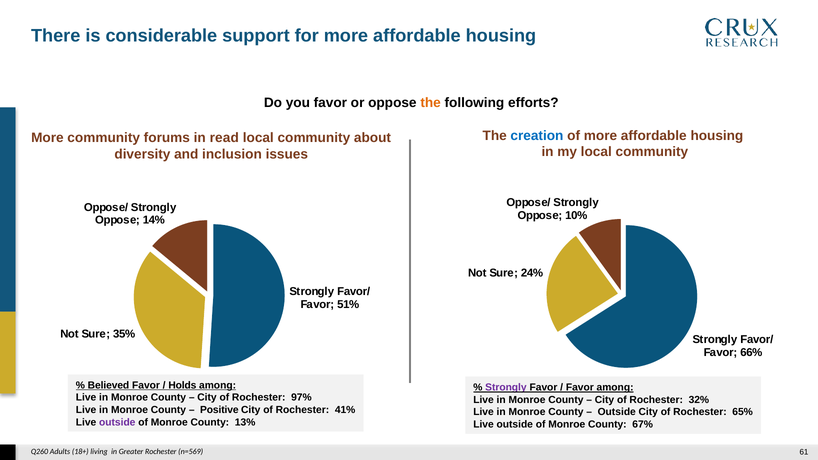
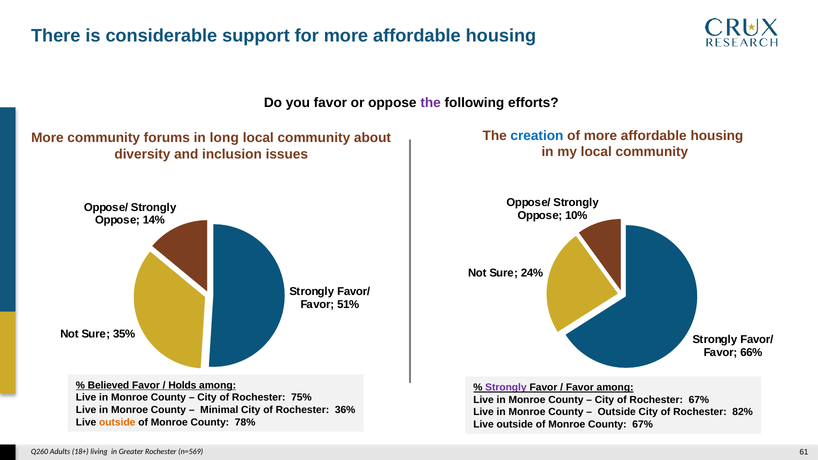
the colour: orange -> purple (431, 103)
read: read -> long (224, 138)
97%: 97% -> 75% (301, 398)
Rochester 32%: 32% -> 67% (699, 400)
Positive: Positive -> Minimal (219, 410)
41%: 41% -> 36% (345, 410)
65%: 65% -> 82% (743, 412)
outside colour: purple -> orange (117, 422)
13%: 13% -> 78% (245, 422)
